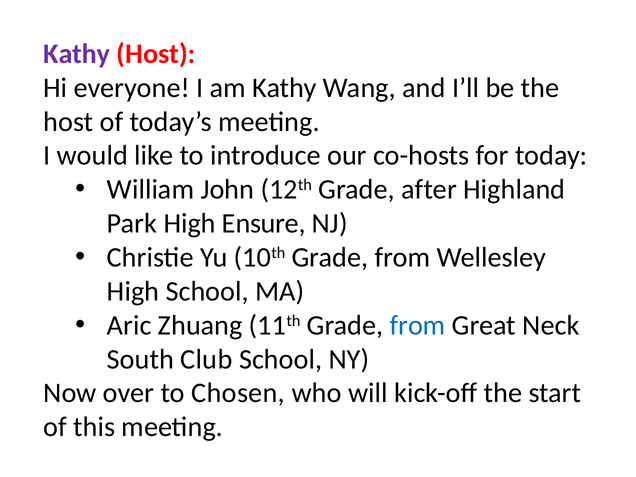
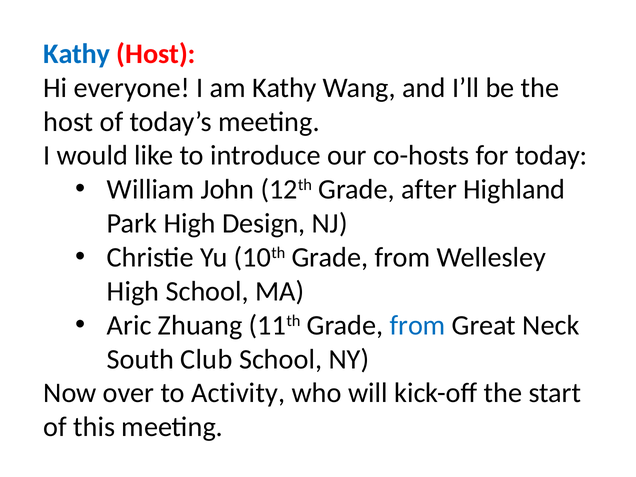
Kathy colour: purple -> blue (77, 54)
Ensure: Ensure -> Design (264, 223)
Chosen: Chosen -> Activity (238, 393)
